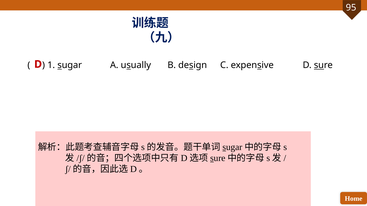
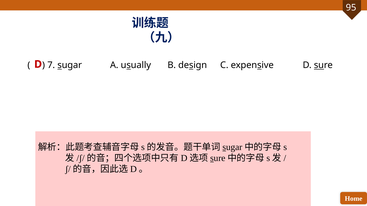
1: 1 -> 7 (51, 65)
